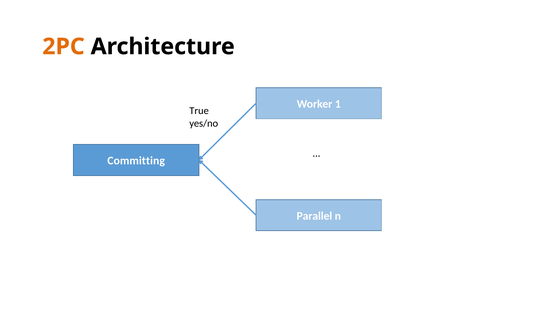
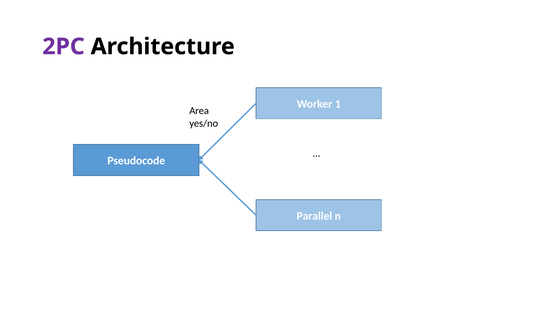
2PC colour: orange -> purple (64, 47)
True: True -> Area (199, 111)
Committing: Committing -> Pseudocode (136, 161)
